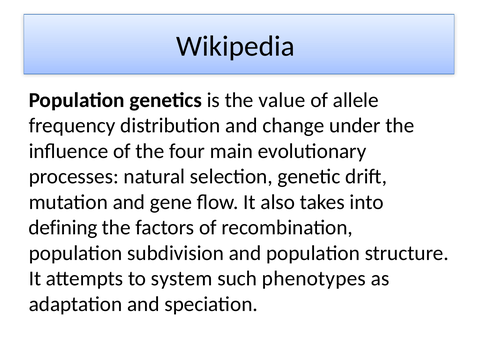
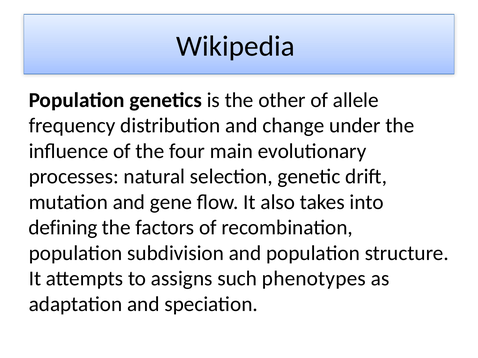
value: value -> other (282, 100)
system: system -> assigns (182, 279)
